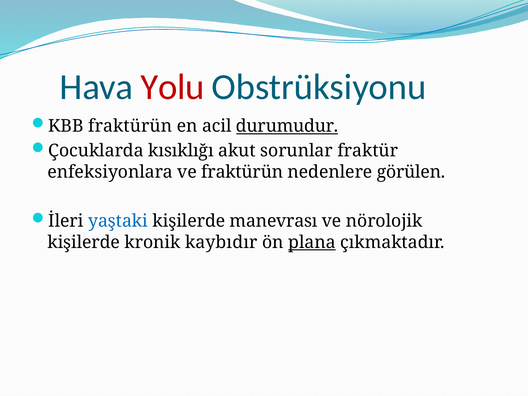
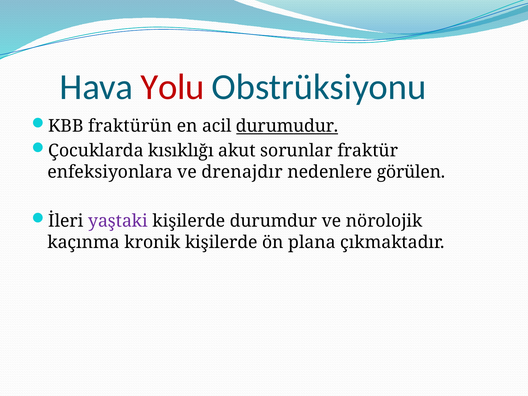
ve fraktürün: fraktürün -> drenajdır (242, 172)
yaştaki colour: blue -> purple (118, 221)
manevrası: manevrası -> durumdur (274, 221)
kişilerde: kişilerde -> kaçınma (84, 242)
kronik kaybıdır: kaybıdır -> kişilerde (221, 242)
plana underline: present -> none (312, 242)
